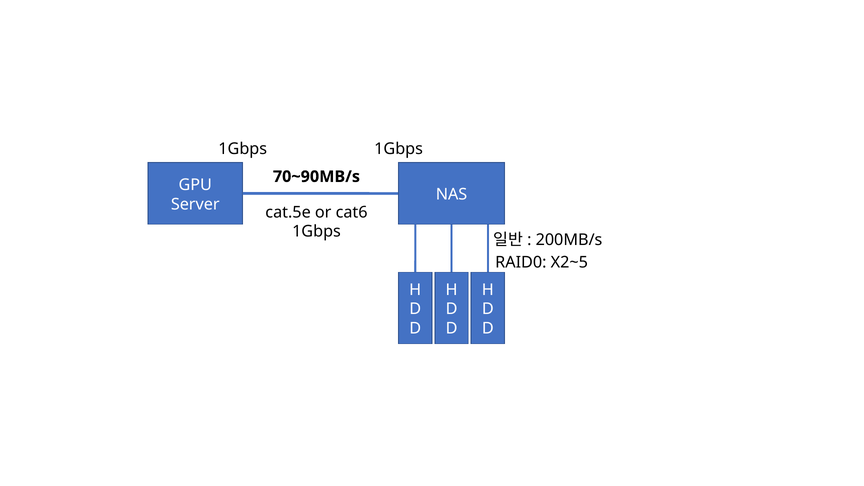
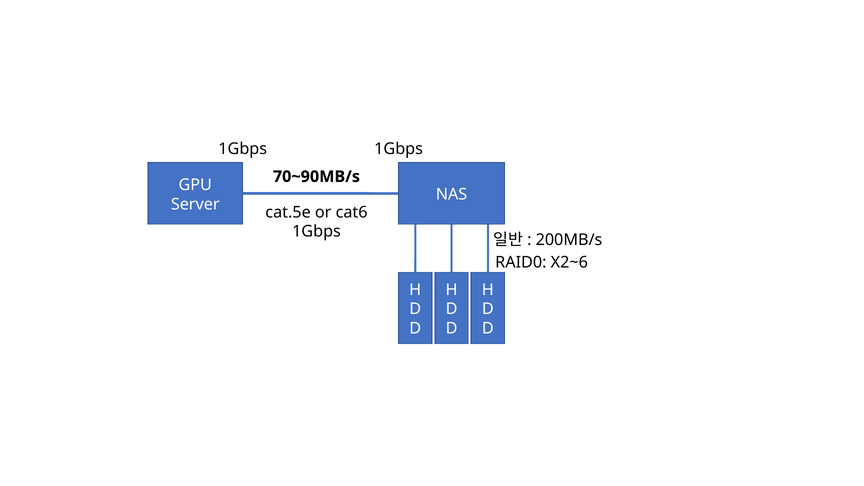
X2~5: X2~5 -> X2~6 (569, 262)
